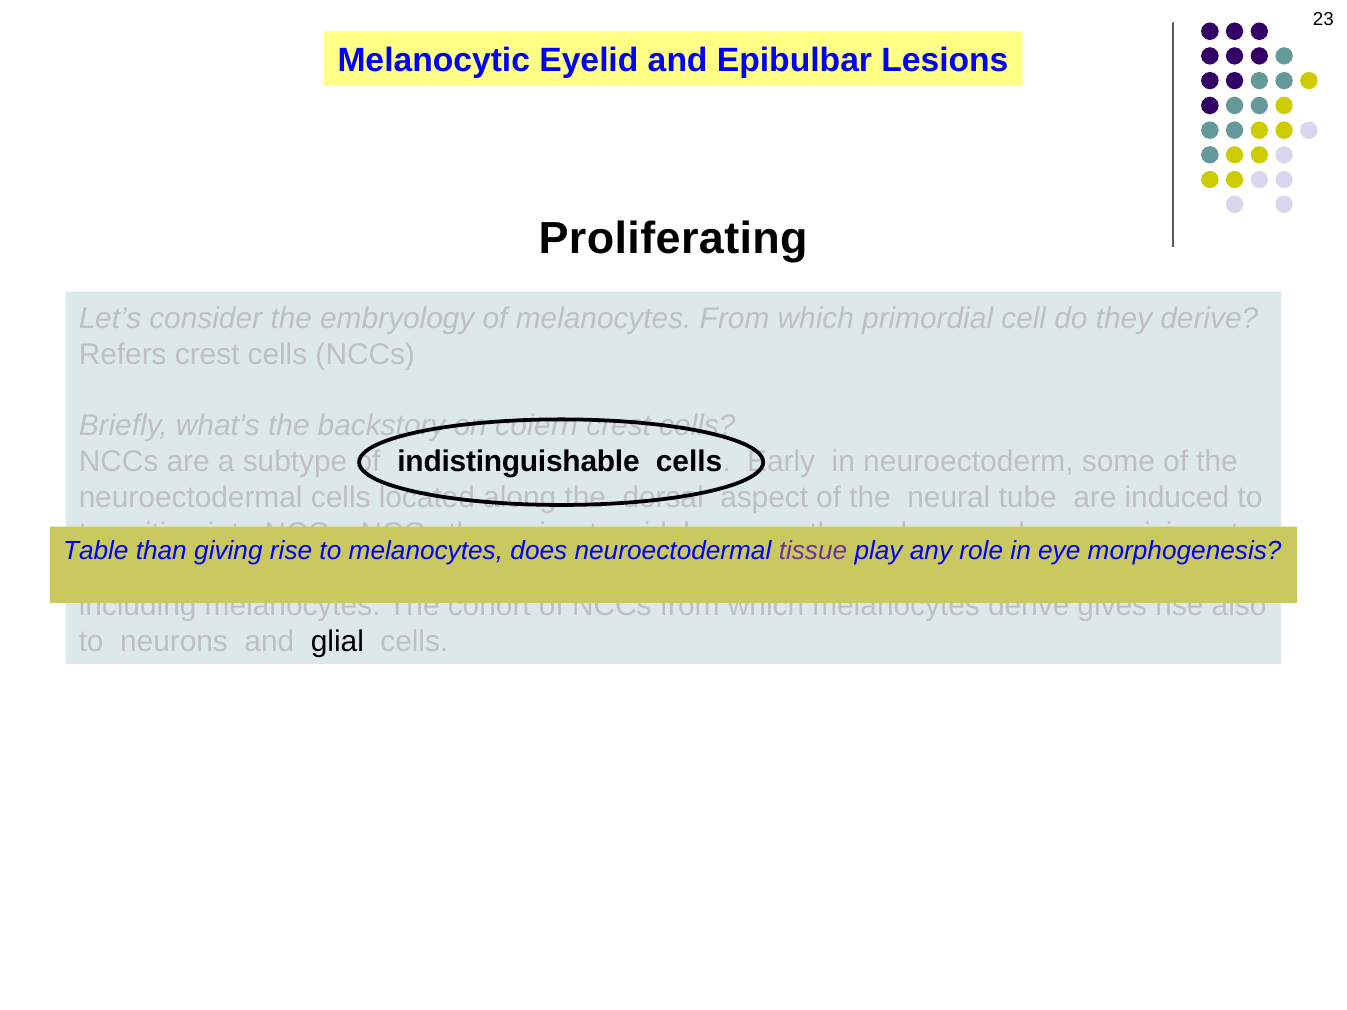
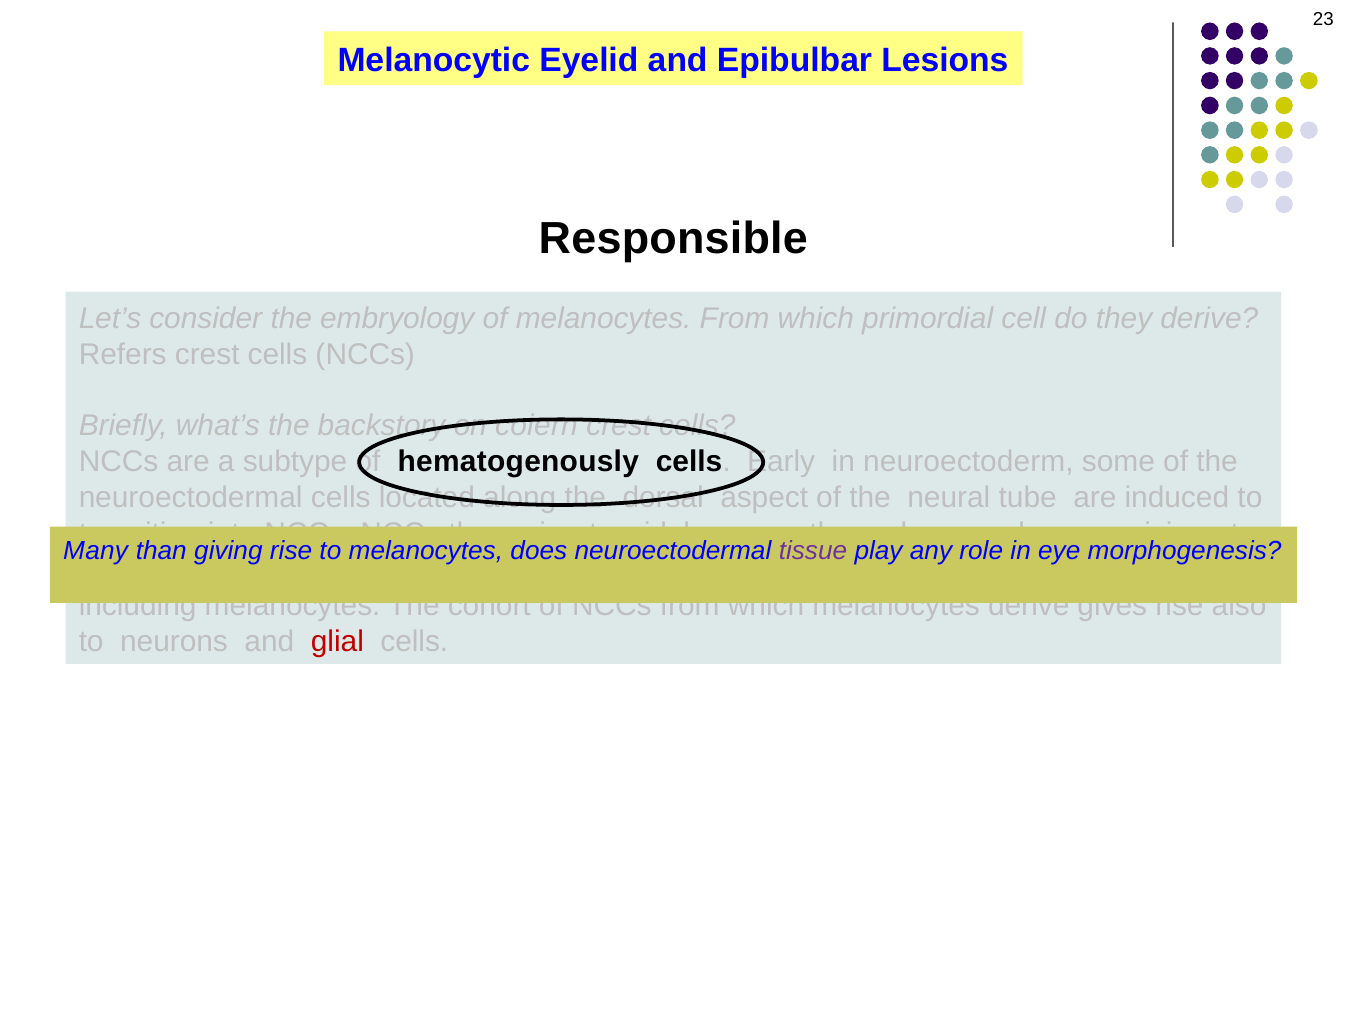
Proliferating: Proliferating -> Responsible (673, 239)
indistinguishable: indistinguishable -> hematogenously (518, 462)
Table: Table -> Many (96, 551)
glial colour: black -> red (337, 642)
